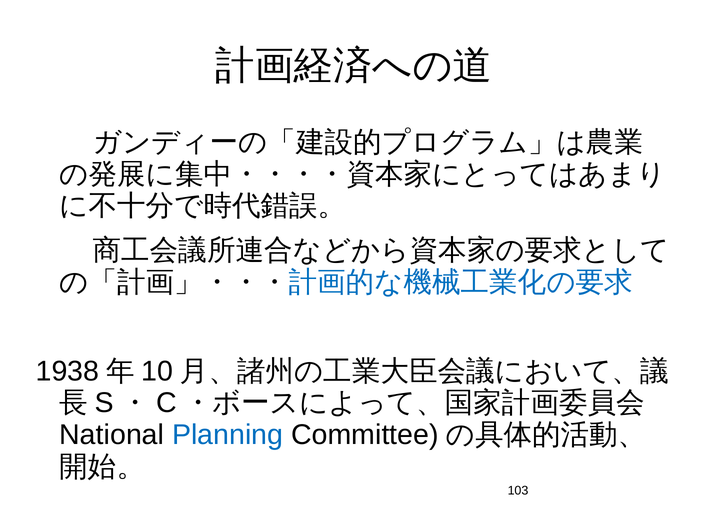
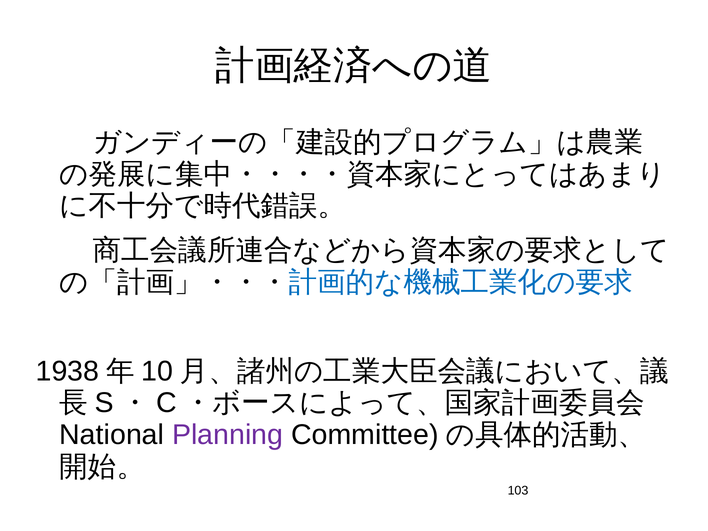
Planning colour: blue -> purple (228, 435)
